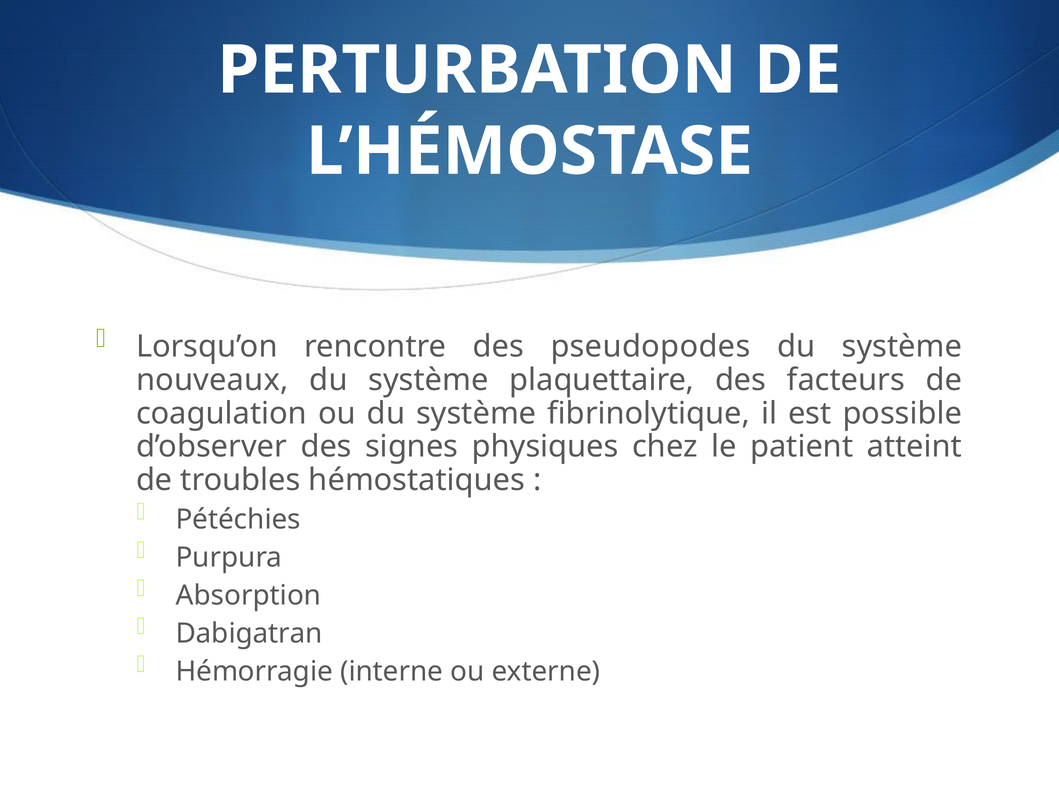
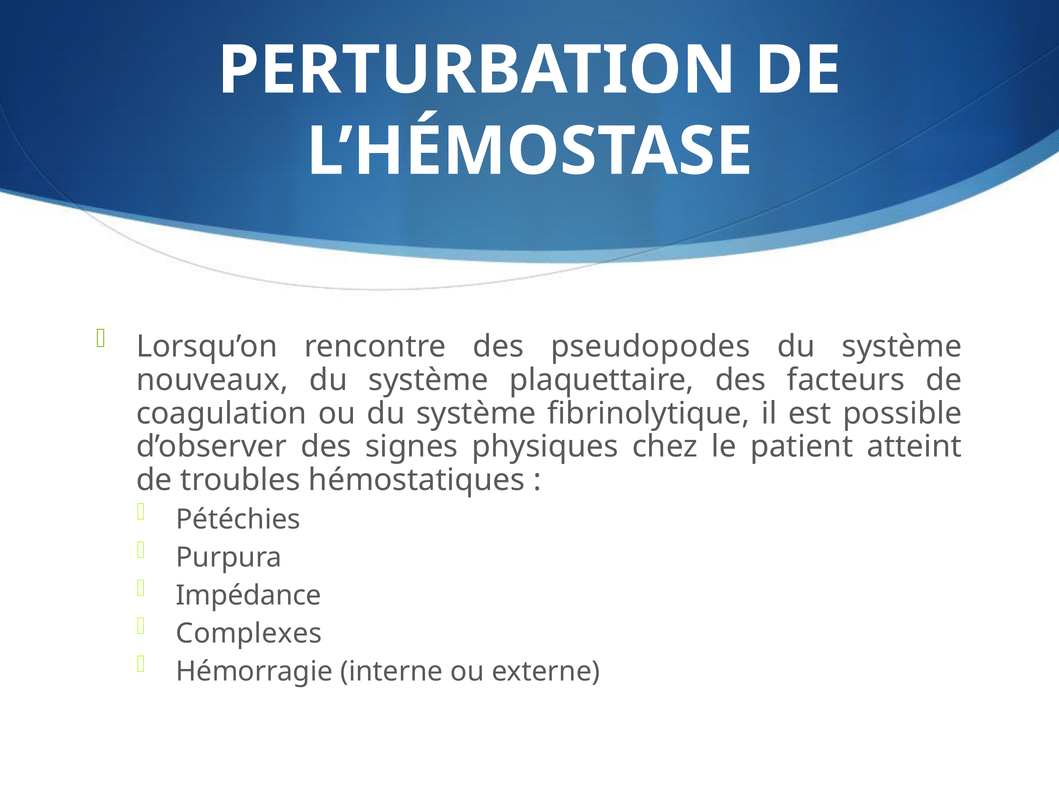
Absorption: Absorption -> Impédance (249, 596)
Dabigatran: Dabigatran -> Complexes (249, 634)
